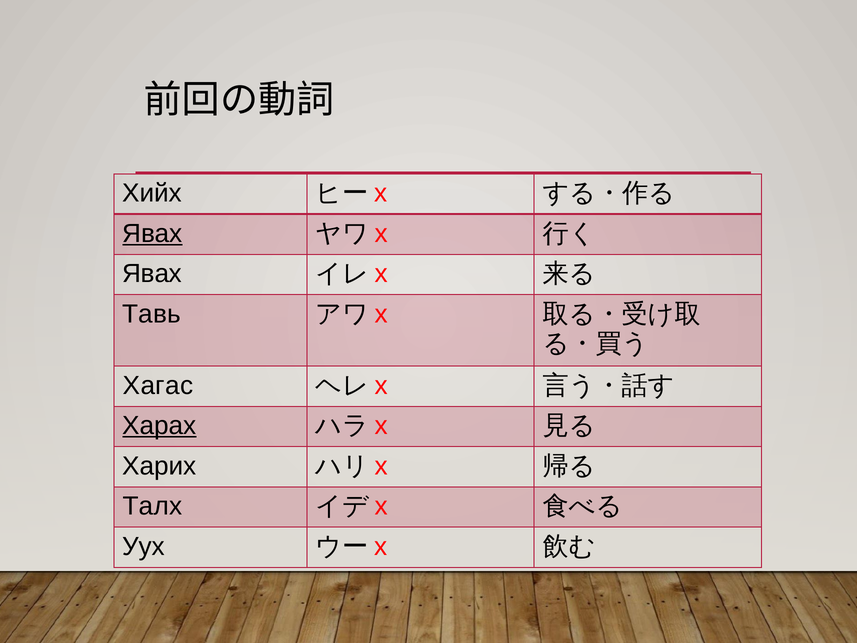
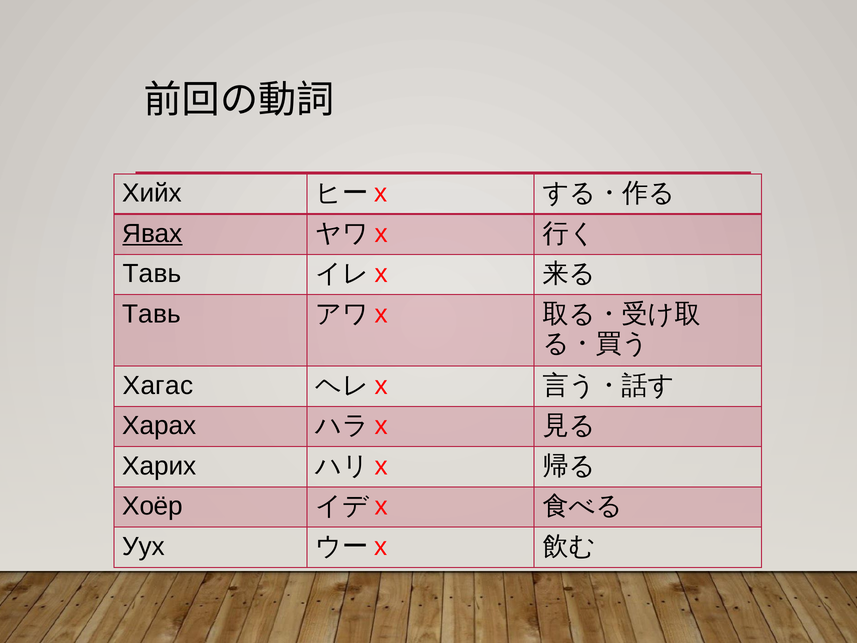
Явах: Явах -> Тавь (152, 274)
Харах underline: present -> none (159, 425)
Талх: Талх -> Хоёр (153, 506)
